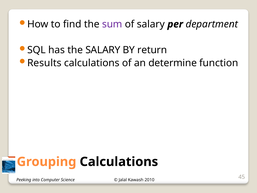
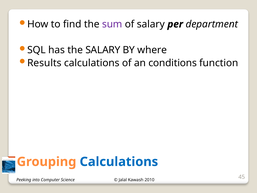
return: return -> where (152, 50)
determine: determine -> conditions (173, 63)
Calculations colour: black -> blue (119, 162)
